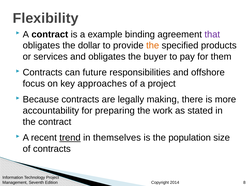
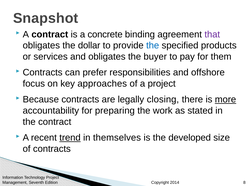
Flexibility: Flexibility -> Snapshot (46, 18)
example: example -> concrete (105, 34)
the colour: orange -> blue (153, 46)
future: future -> prefer (95, 73)
making: making -> closing (163, 99)
more underline: none -> present (225, 99)
population: population -> developed (190, 138)
